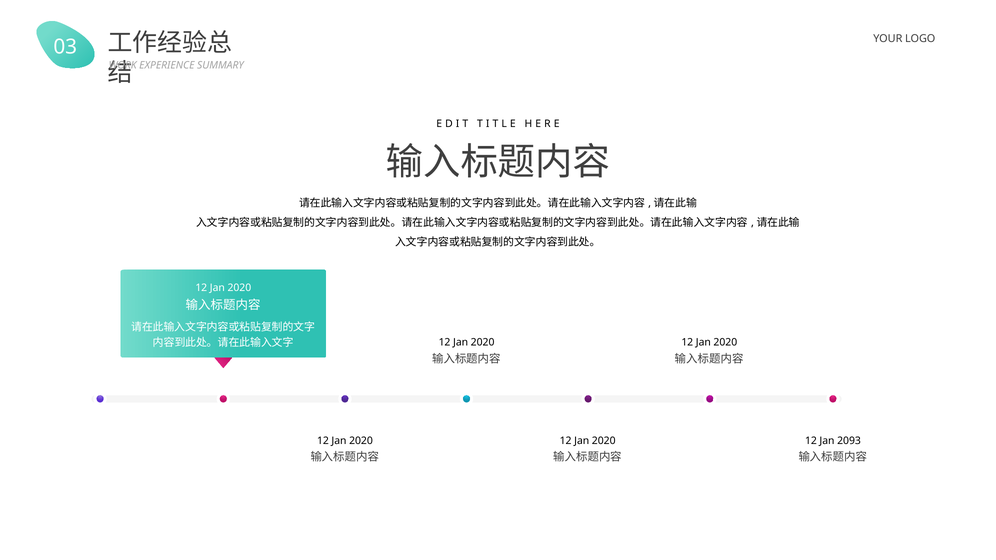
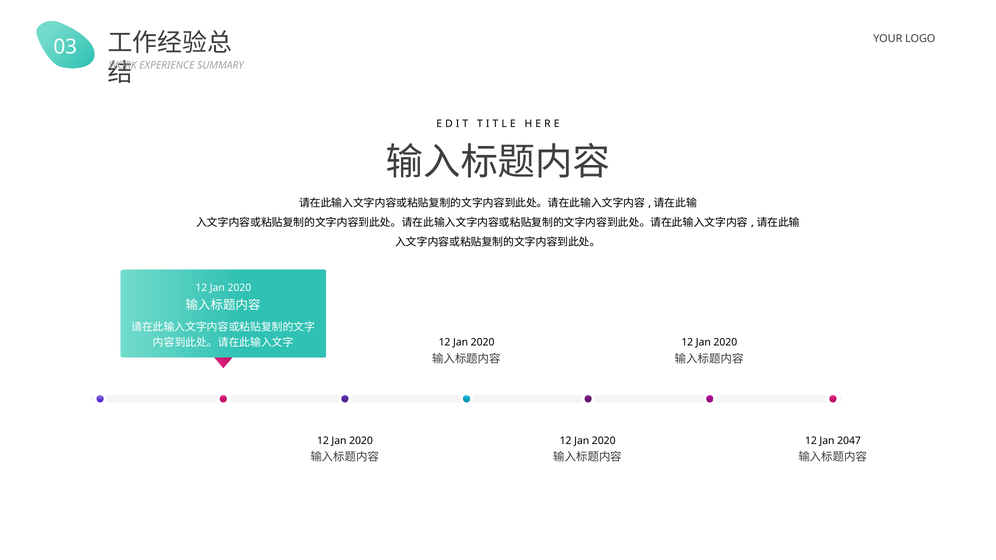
2093: 2093 -> 2047 (849, 441)
